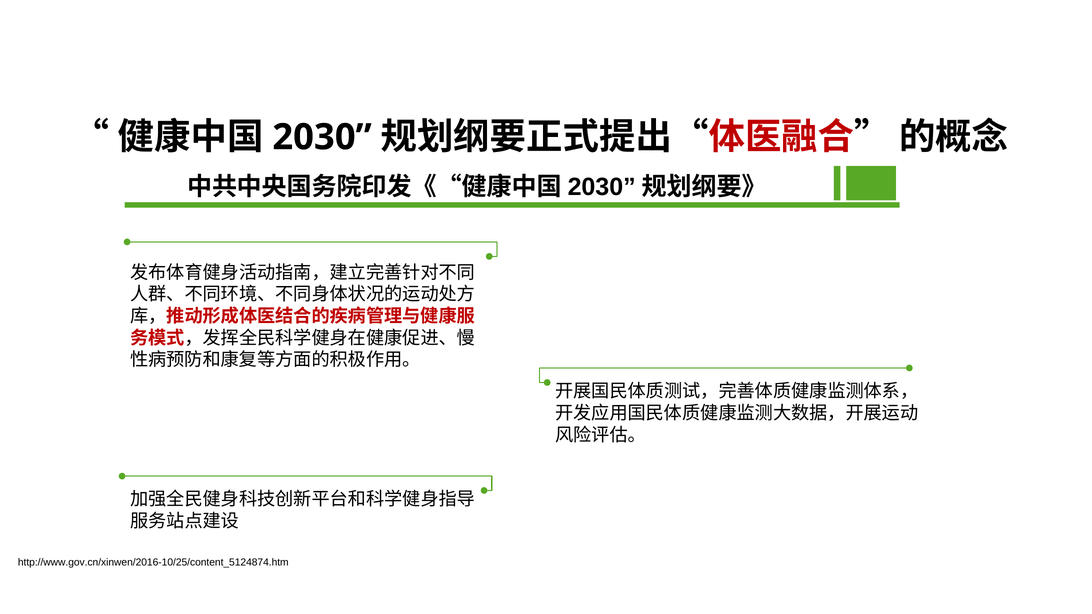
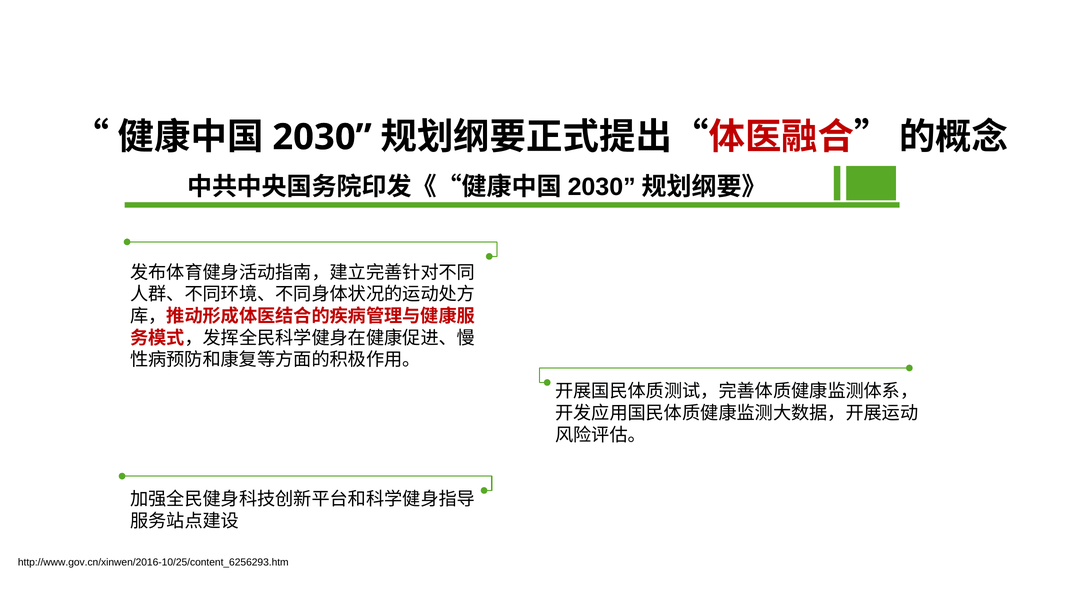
http://www.gov.cn/xinwen/2016-10/25/content_5124874.htm: http://www.gov.cn/xinwen/2016-10/25/content_5124874.htm -> http://www.gov.cn/xinwen/2016-10/25/content_6256293.htm (153, 562)
